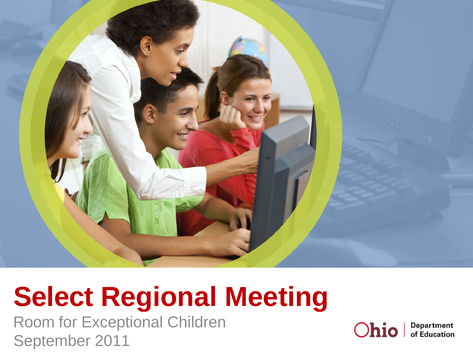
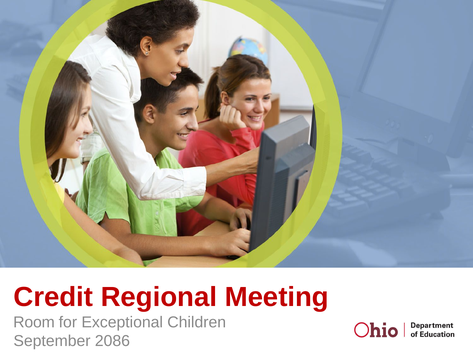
Select: Select -> Credit (53, 297)
2011: 2011 -> 2086 (112, 341)
